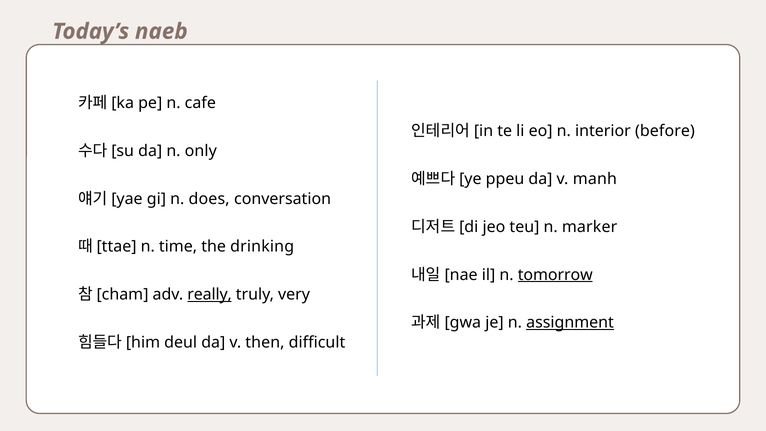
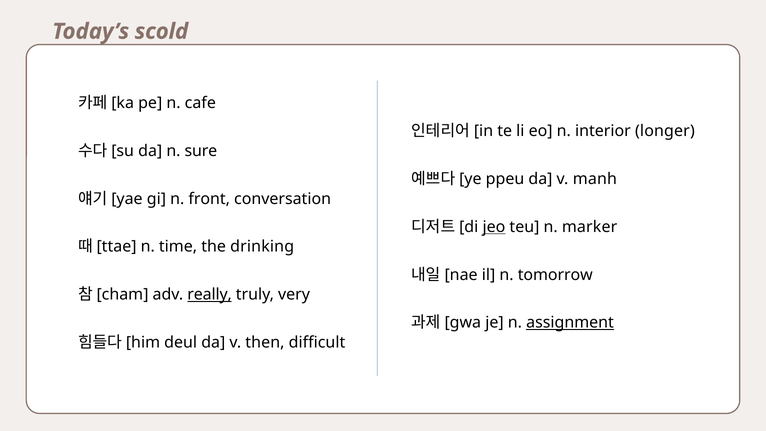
naeb: naeb -> scold (161, 31)
before: before -> longer (665, 131)
only: only -> sure (201, 151)
does: does -> front (209, 199)
jeo underline: none -> present (494, 227)
tomorrow underline: present -> none (555, 275)
